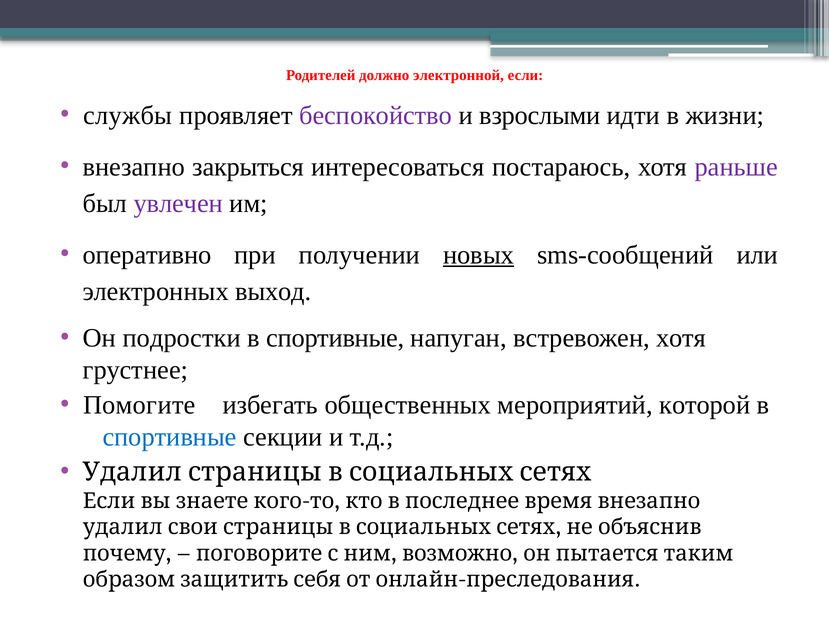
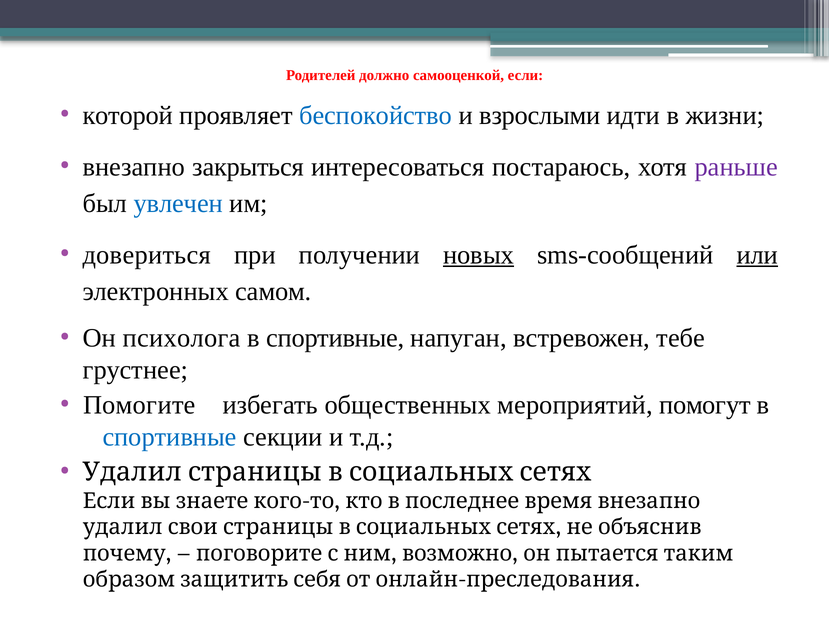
электронной: электронной -> самооценкой (459, 75)
службы: службы -> которой (128, 115)
беспокойство colour: purple -> blue (376, 115)
увлечен colour: purple -> blue (178, 203)
оперативно: оперативно -> довериться (147, 255)
или underline: none -> present (757, 255)
выход: выход -> самом (273, 291)
подростки: подростки -> психолога (182, 338)
встревожен хотя: хотя -> тебе (681, 338)
которой: которой -> помогут (705, 405)
